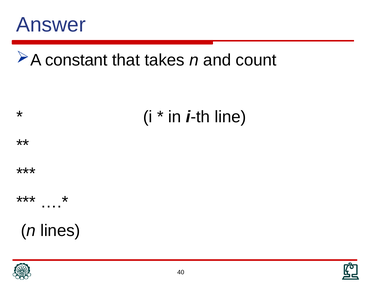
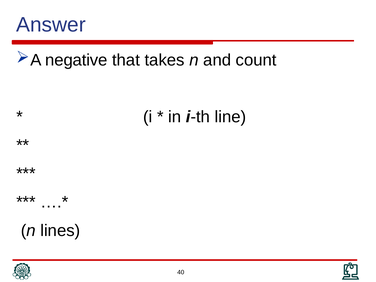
constant: constant -> negative (76, 60)
